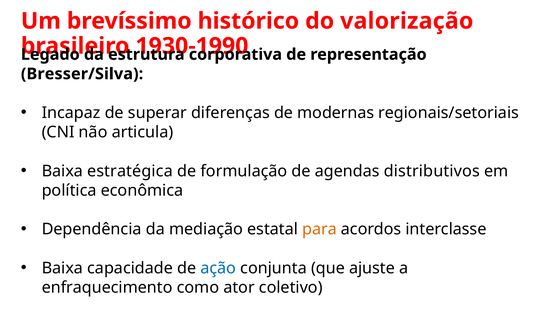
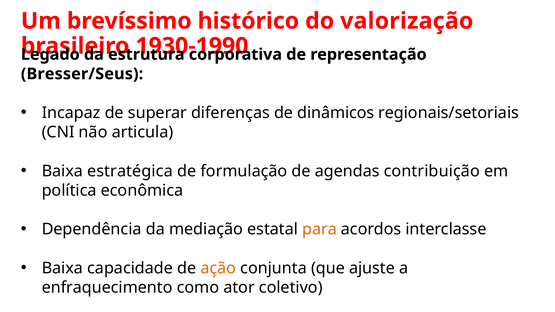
Bresser/Silva: Bresser/Silva -> Bresser/Seus (82, 74)
de modernas: modernas -> dinâmicos (336, 113)
distributivos: distributivos -> contribuição (432, 171)
ação colour: blue -> orange (218, 268)
